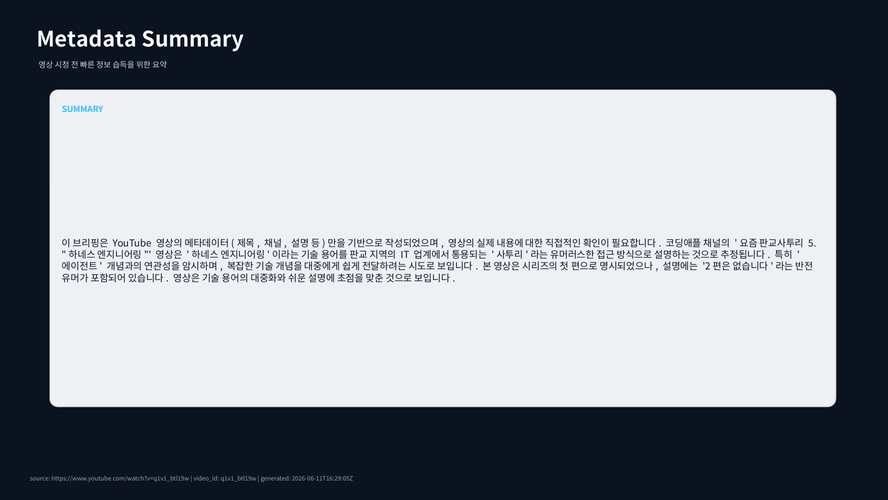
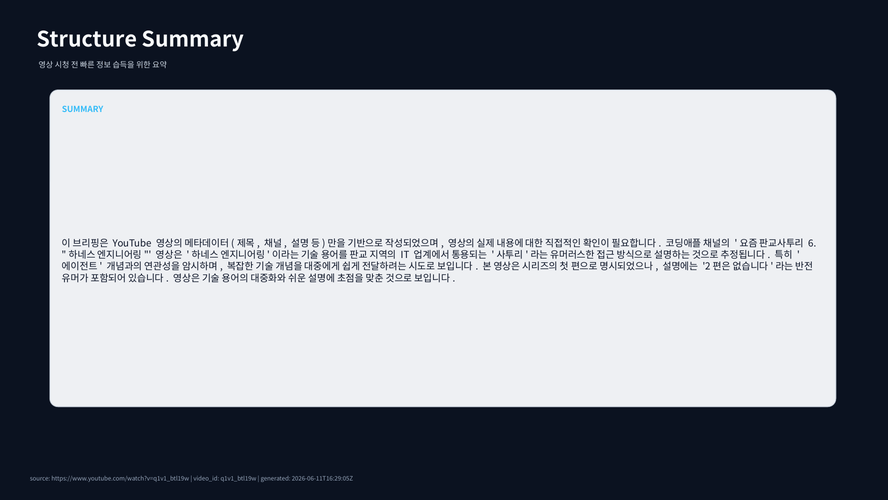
Metadata: Metadata -> Structure (87, 40)
5: 5 -> 6 (812, 243)
